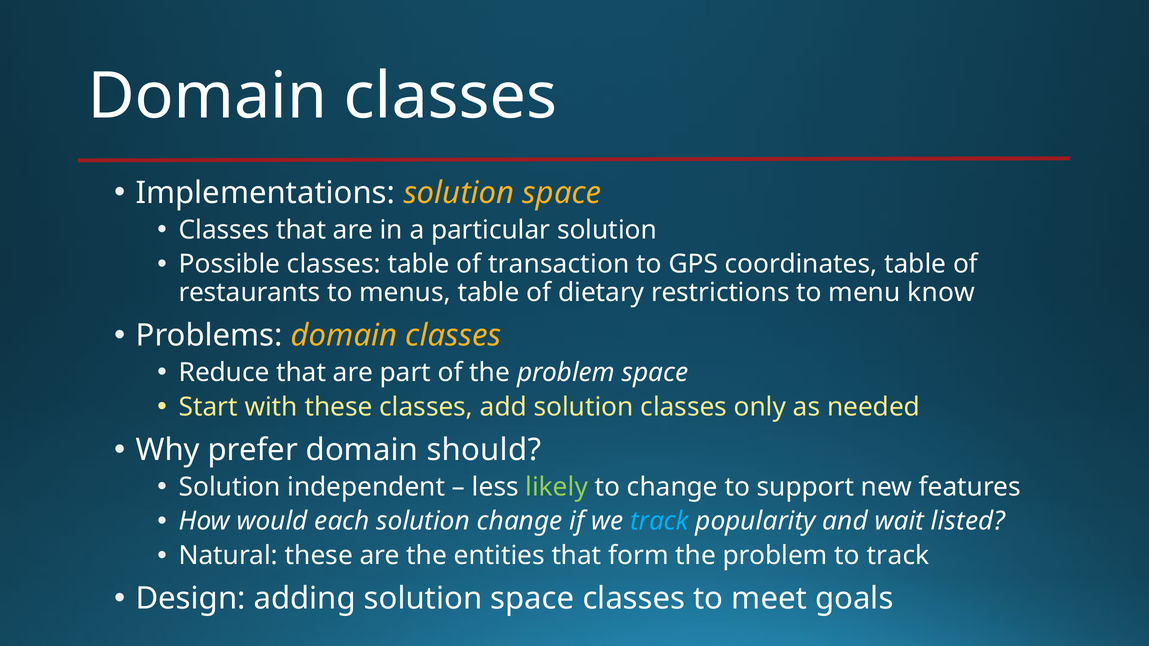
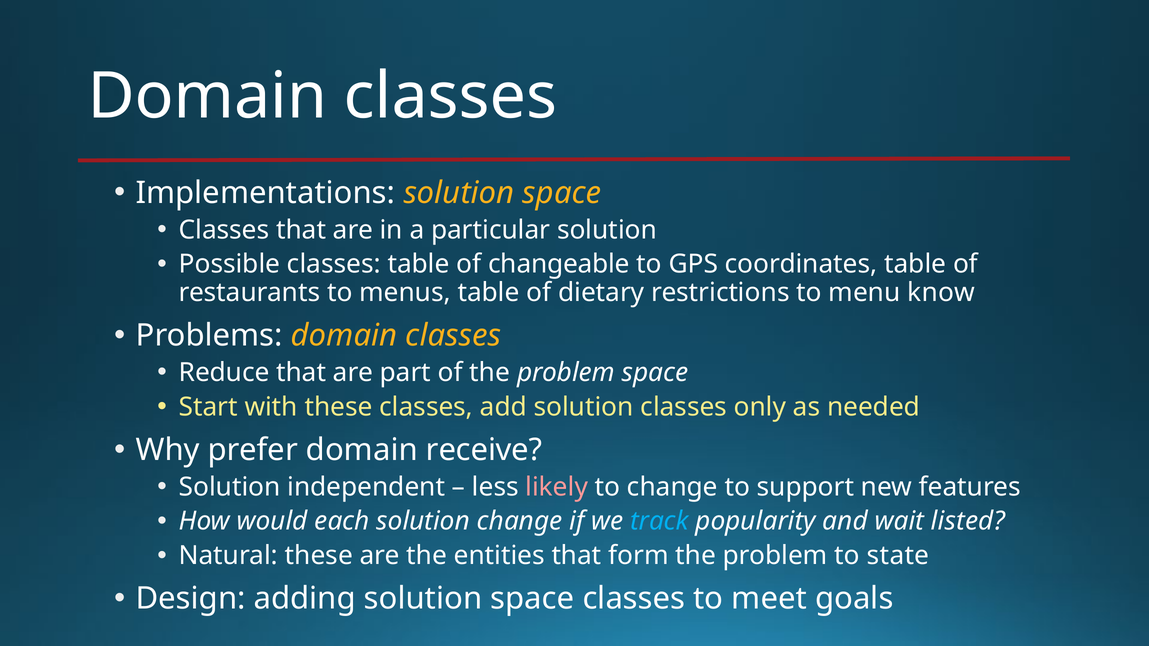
transaction: transaction -> changeable (559, 264)
should: should -> receive (484, 450)
likely colour: light green -> pink (557, 487)
to track: track -> state (898, 556)
